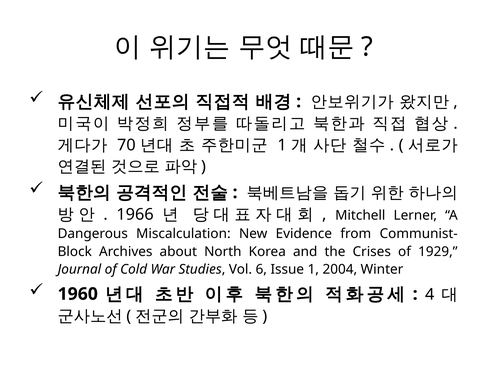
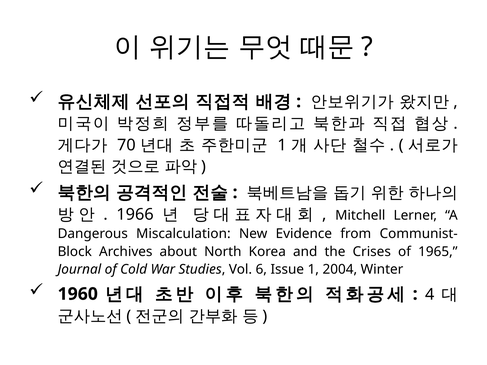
1929: 1929 -> 1965 (438, 252)
